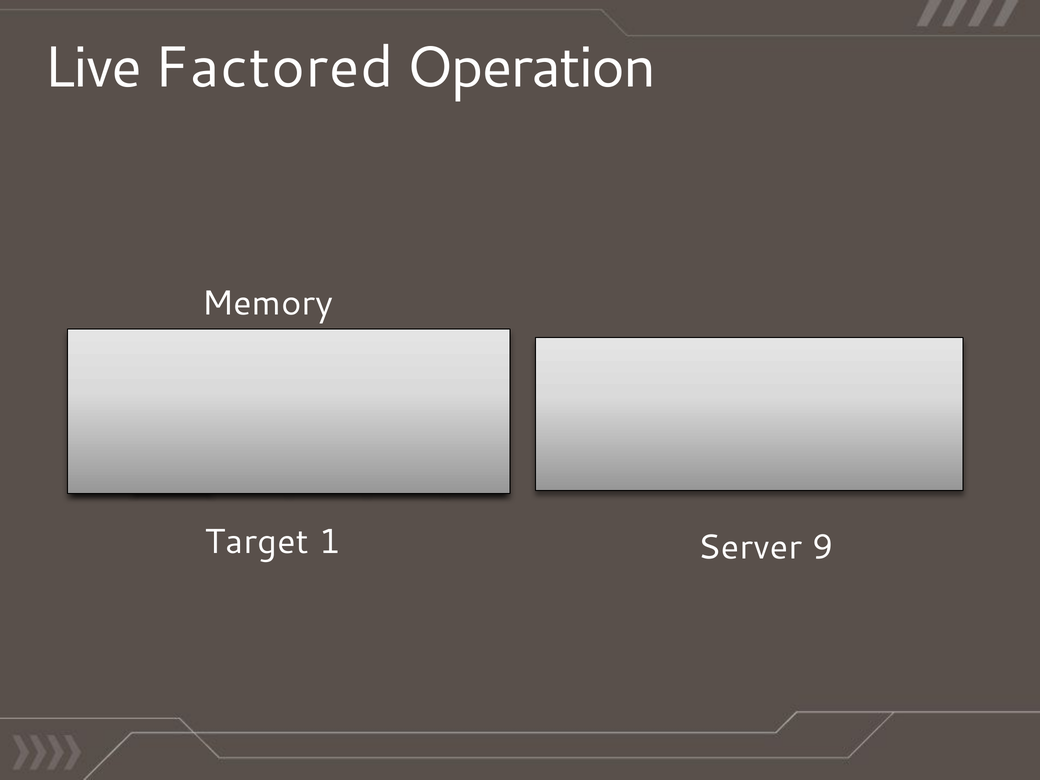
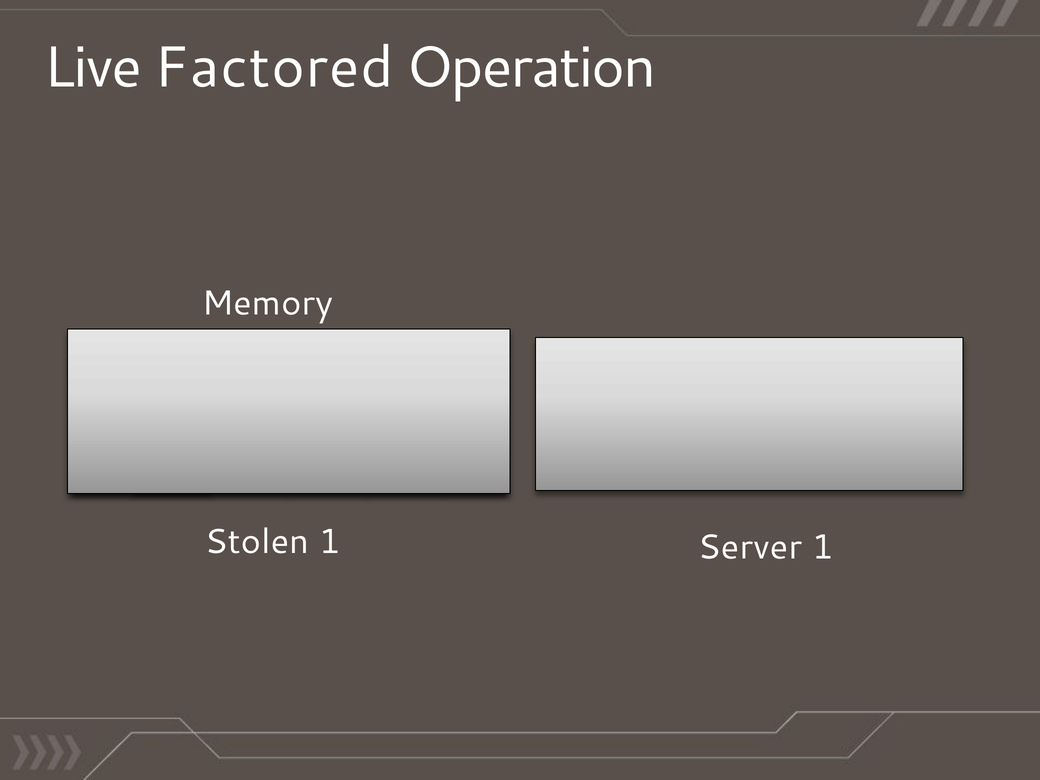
Target: Target -> Stolen (257, 542)
Server 9: 9 -> 1 (823, 547)
